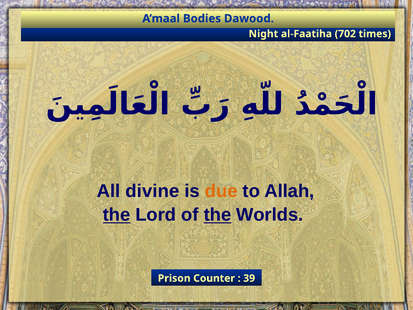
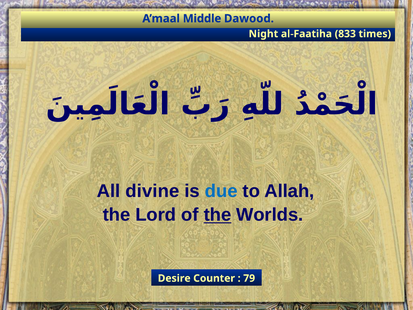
Bodies: Bodies -> Middle (202, 19)
702: 702 -> 833 (345, 34)
due colour: orange -> blue (221, 191)
the underline: present -> none (117, 215)
Prison: Prison -> Desire (174, 278)
39: 39 -> 79 (249, 278)
